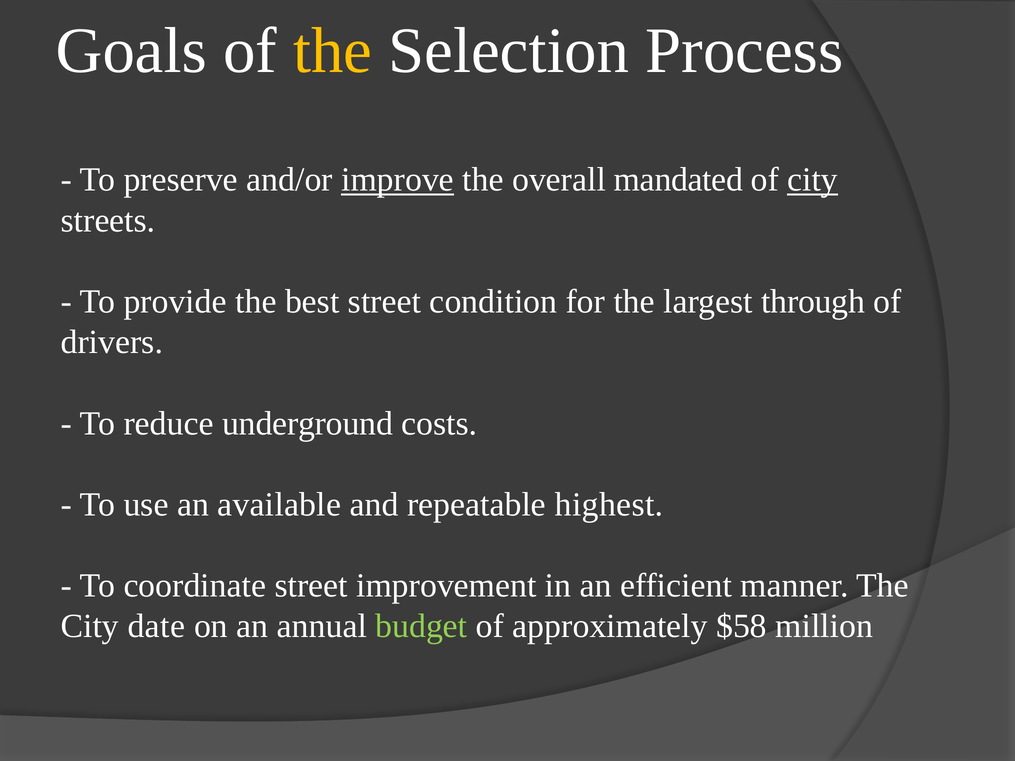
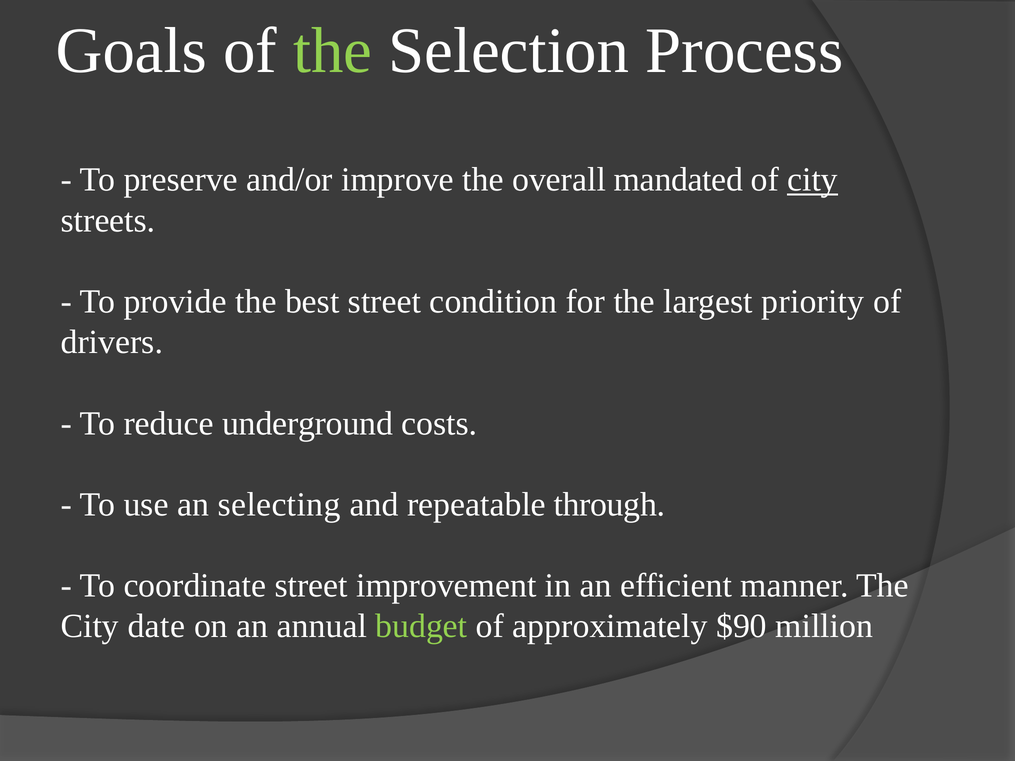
the colour: yellow -> light green (333, 51)
improve underline: present -> none (398, 180)
through: through -> priority (813, 302)
available: available -> selecting (279, 505)
highest: highest -> through (609, 505)
$58: $58 -> $90 (741, 626)
